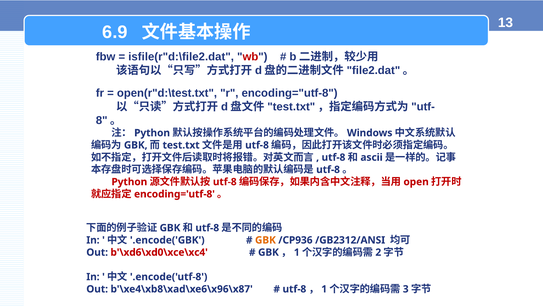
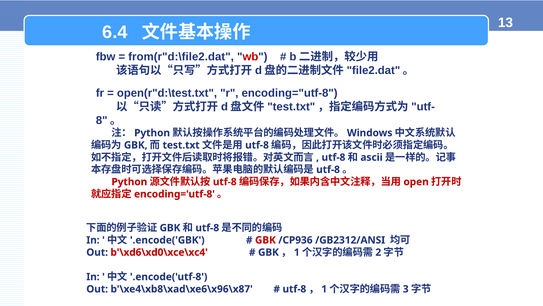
6.9: 6.9 -> 6.4 (115, 32)
isfile(r"d:\file2.dat: isfile(r"d:\file2.dat -> from(r"d:\file2.dat (181, 57)
GBK colour: orange -> red (265, 240)
